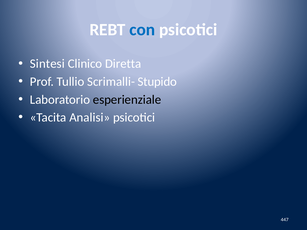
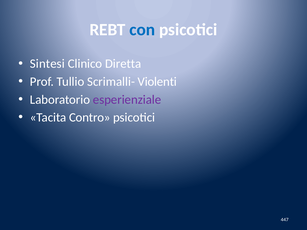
Stupido: Stupido -> Violenti (157, 82)
esperienziale colour: black -> purple (127, 100)
Analisi: Analisi -> Contro (90, 118)
